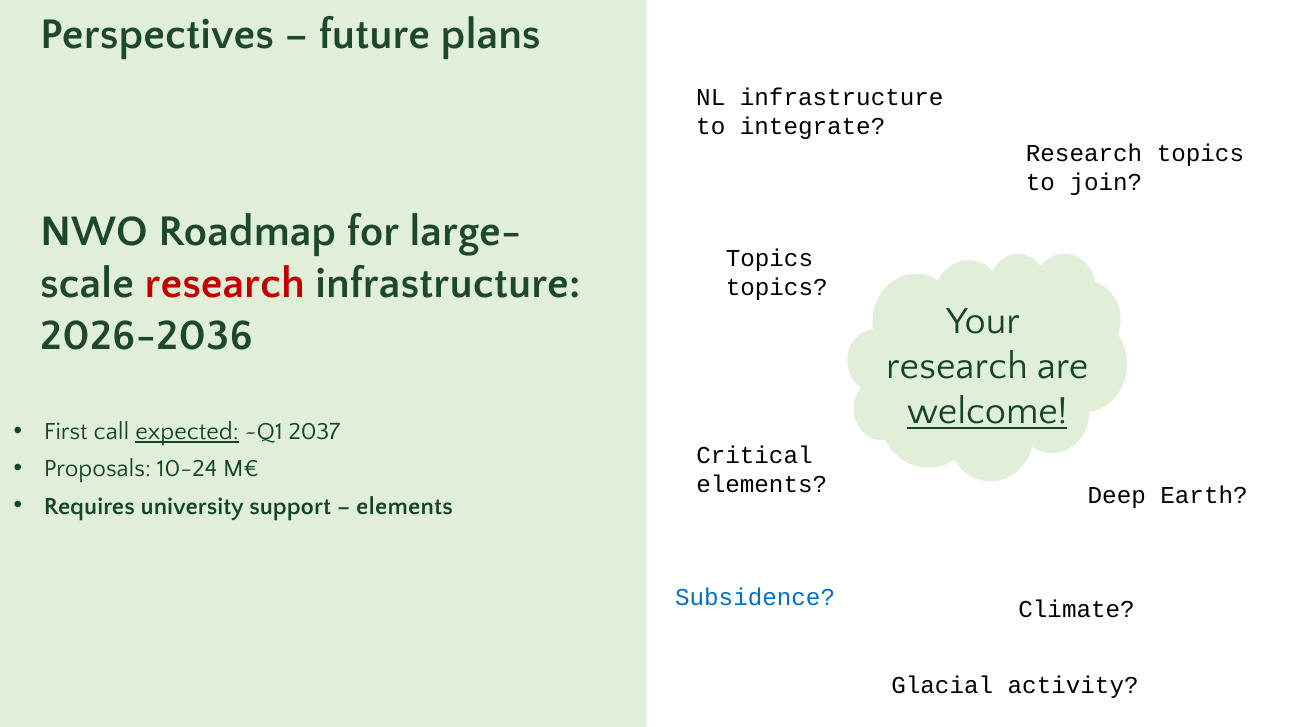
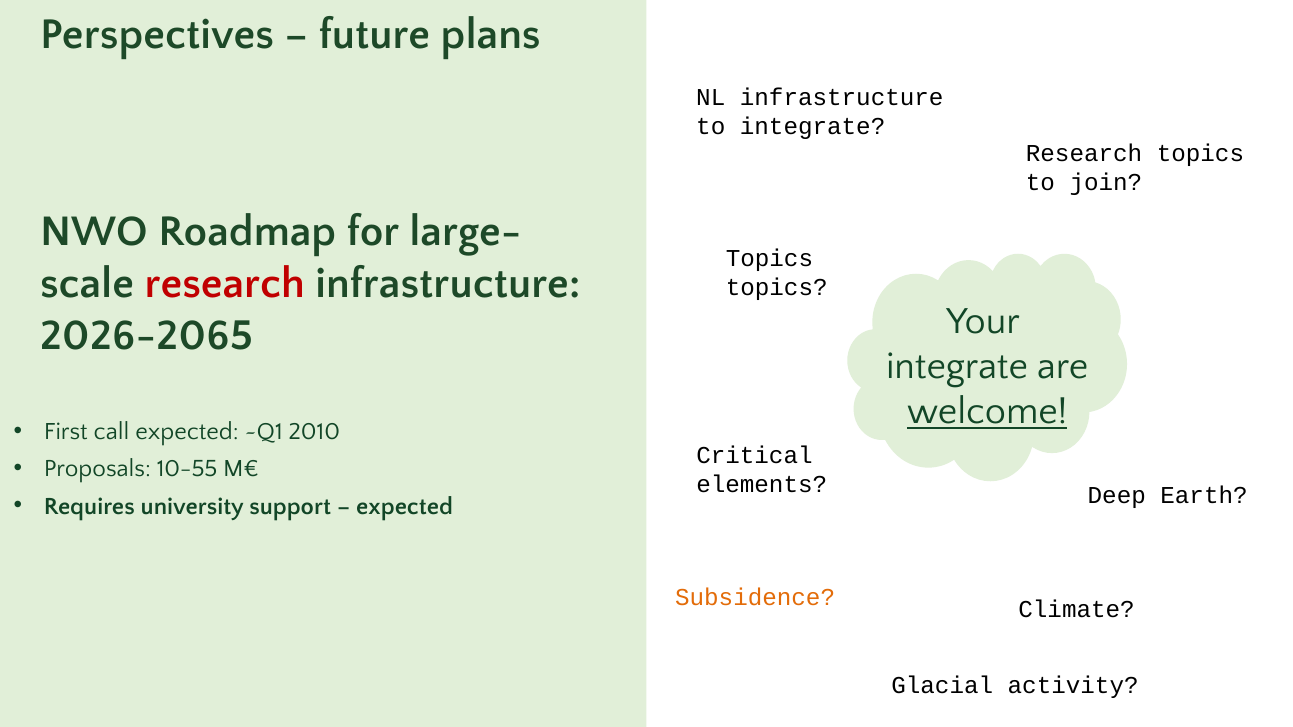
2026-2036: 2026-2036 -> 2026-2065 (146, 335)
research: research -> integrate (957, 366)
expected underline: present -> none (187, 432)
2037: 2037 -> 2010 (314, 432)
10-24: 10-24 -> 10-55 (187, 469)
elements: elements -> expected (405, 506)
Subsidence colour: blue -> orange (755, 598)
